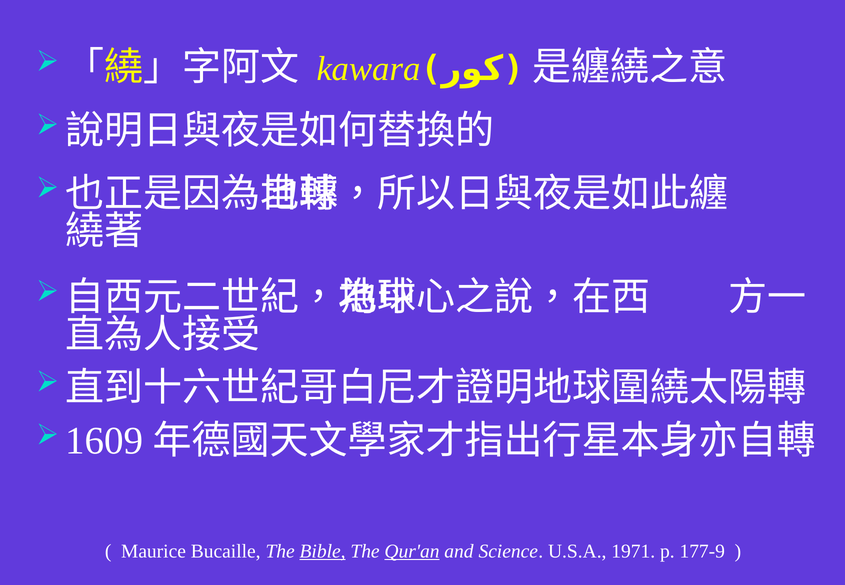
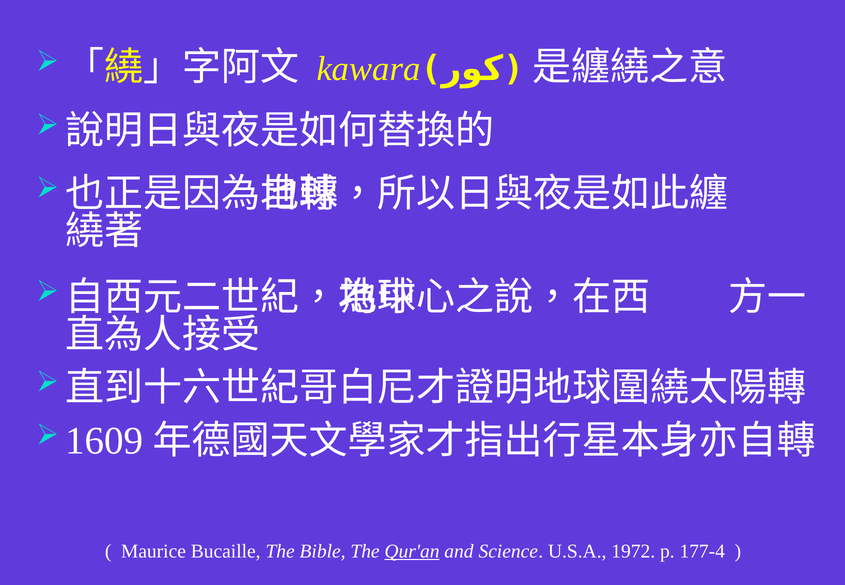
Bible underline: present -> none (323, 551)
1971: 1971 -> 1972 (633, 551)
177-9: 177-9 -> 177-4 (702, 551)
